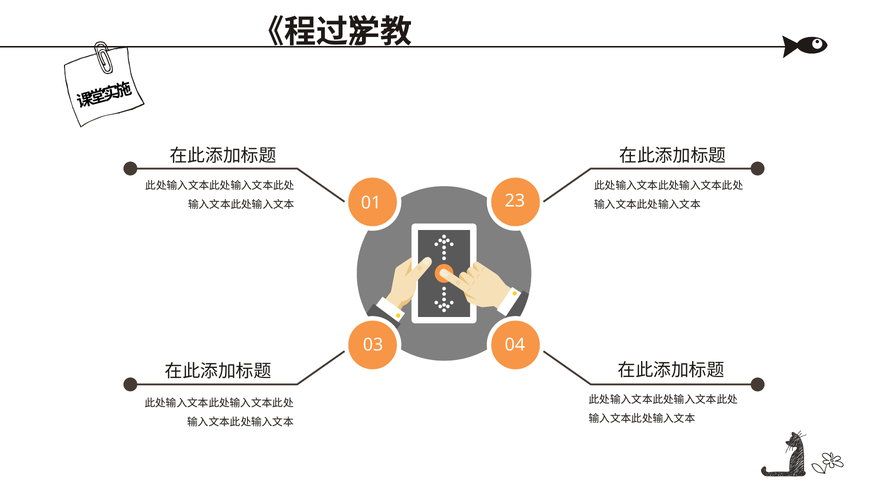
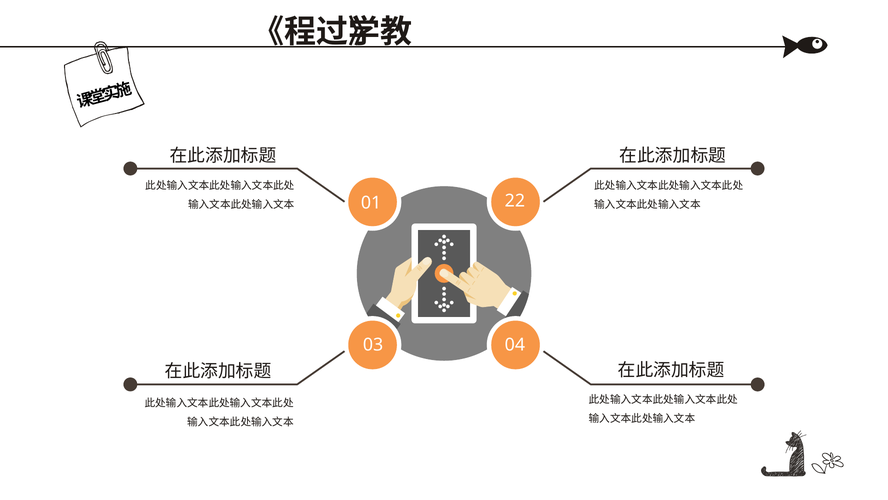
23: 23 -> 22 (515, 201)
